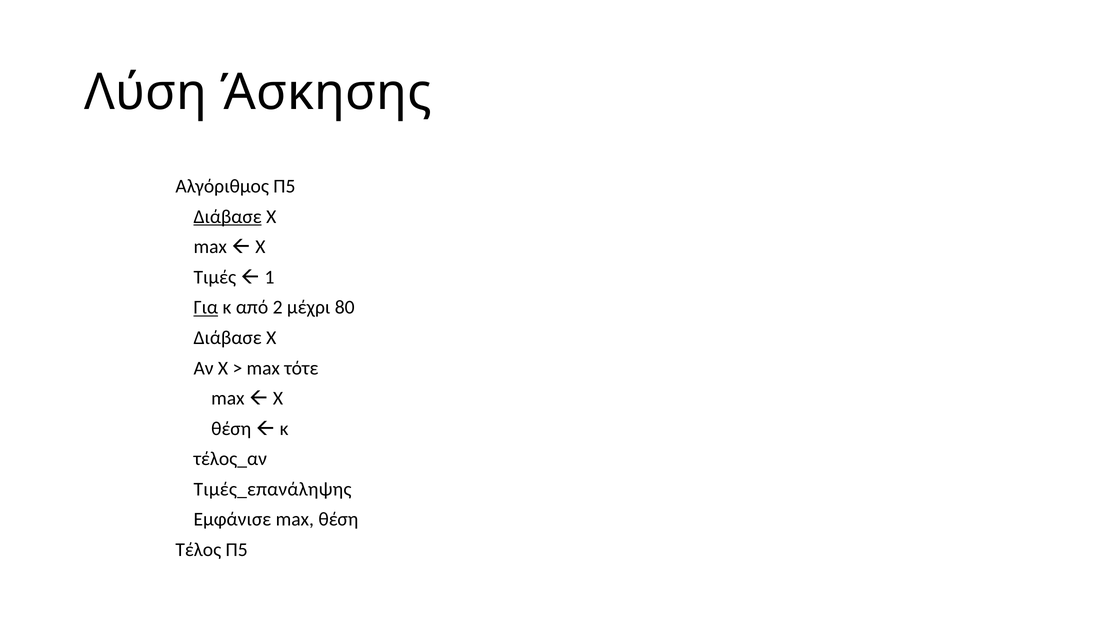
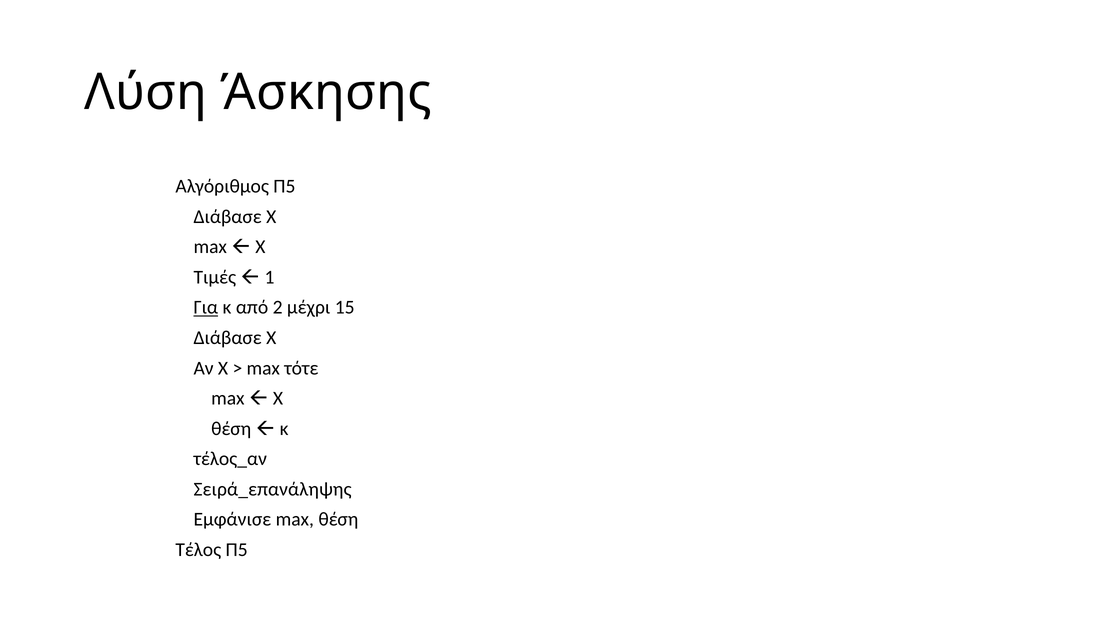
Διάβασε underline: present -> none (228, 217)
80: 80 -> 15 (345, 308)
Τιμές_επανάληψης: Τιμές_επανάληψης -> Σειρά_επανάληψης (273, 490)
